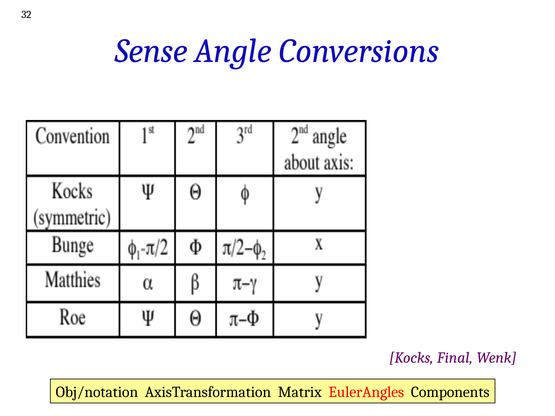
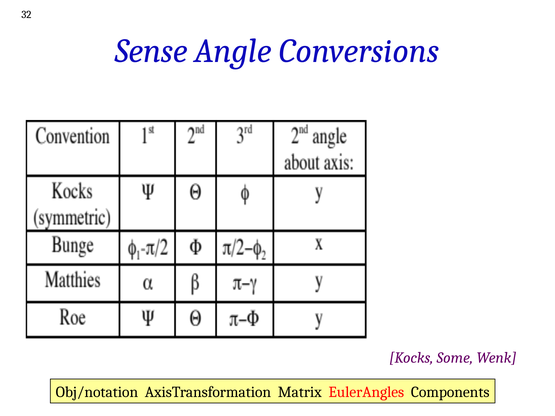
Final: Final -> Some (455, 358)
